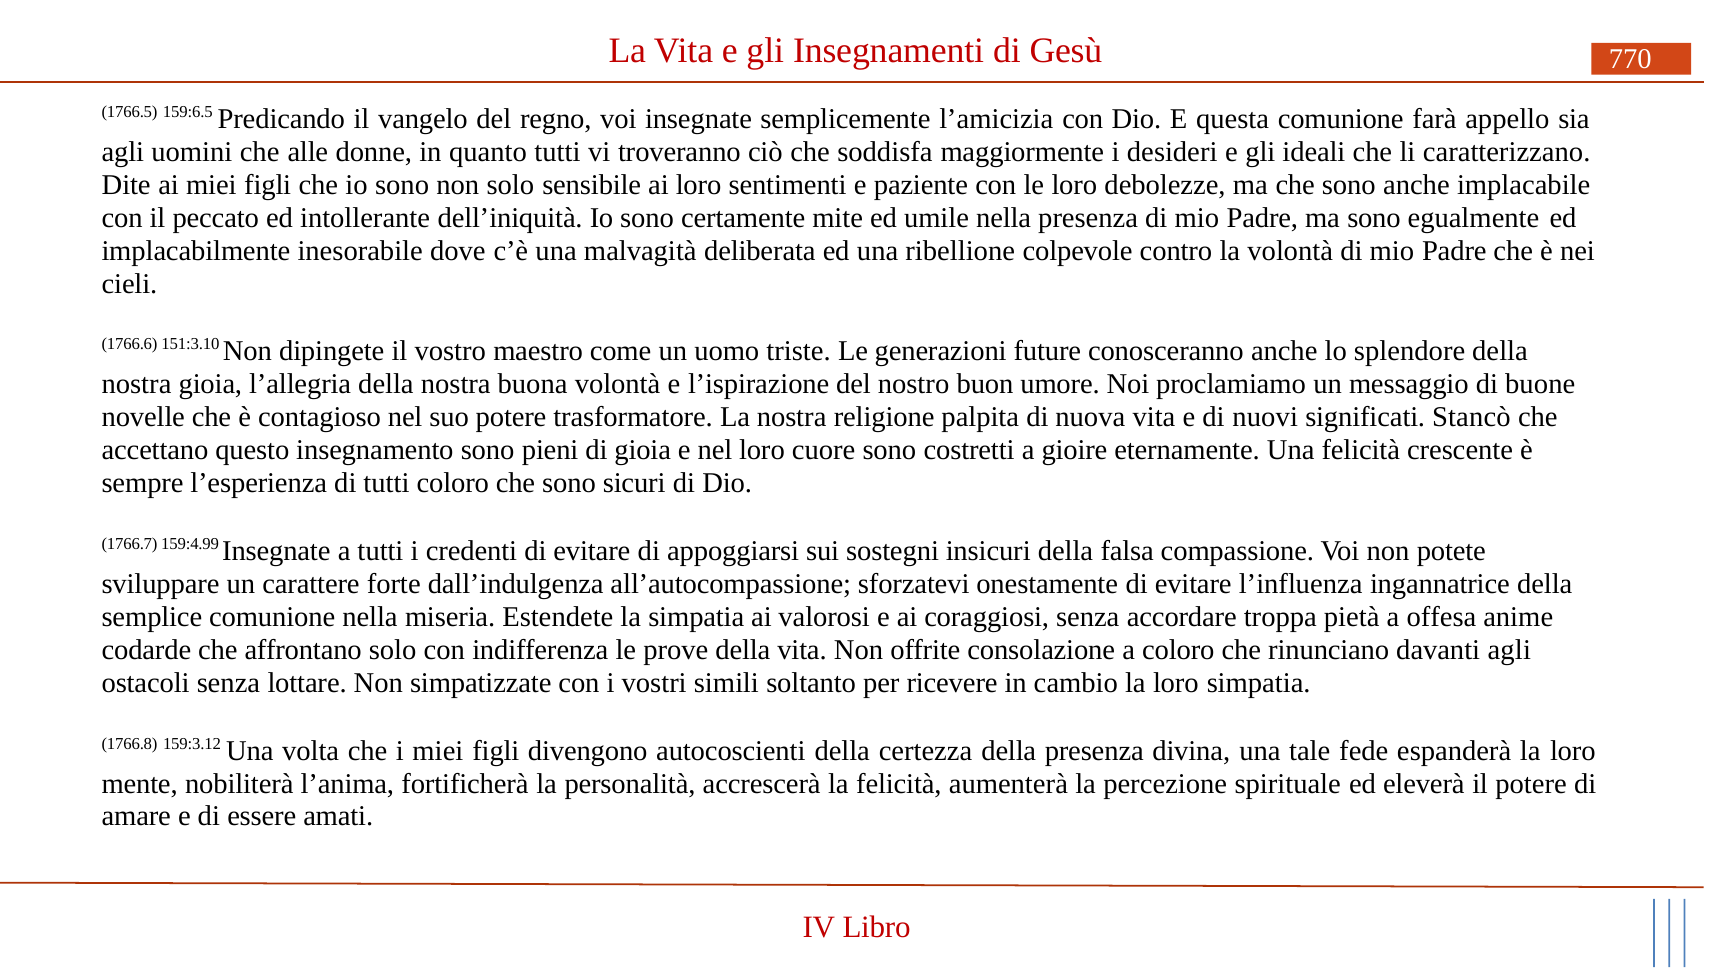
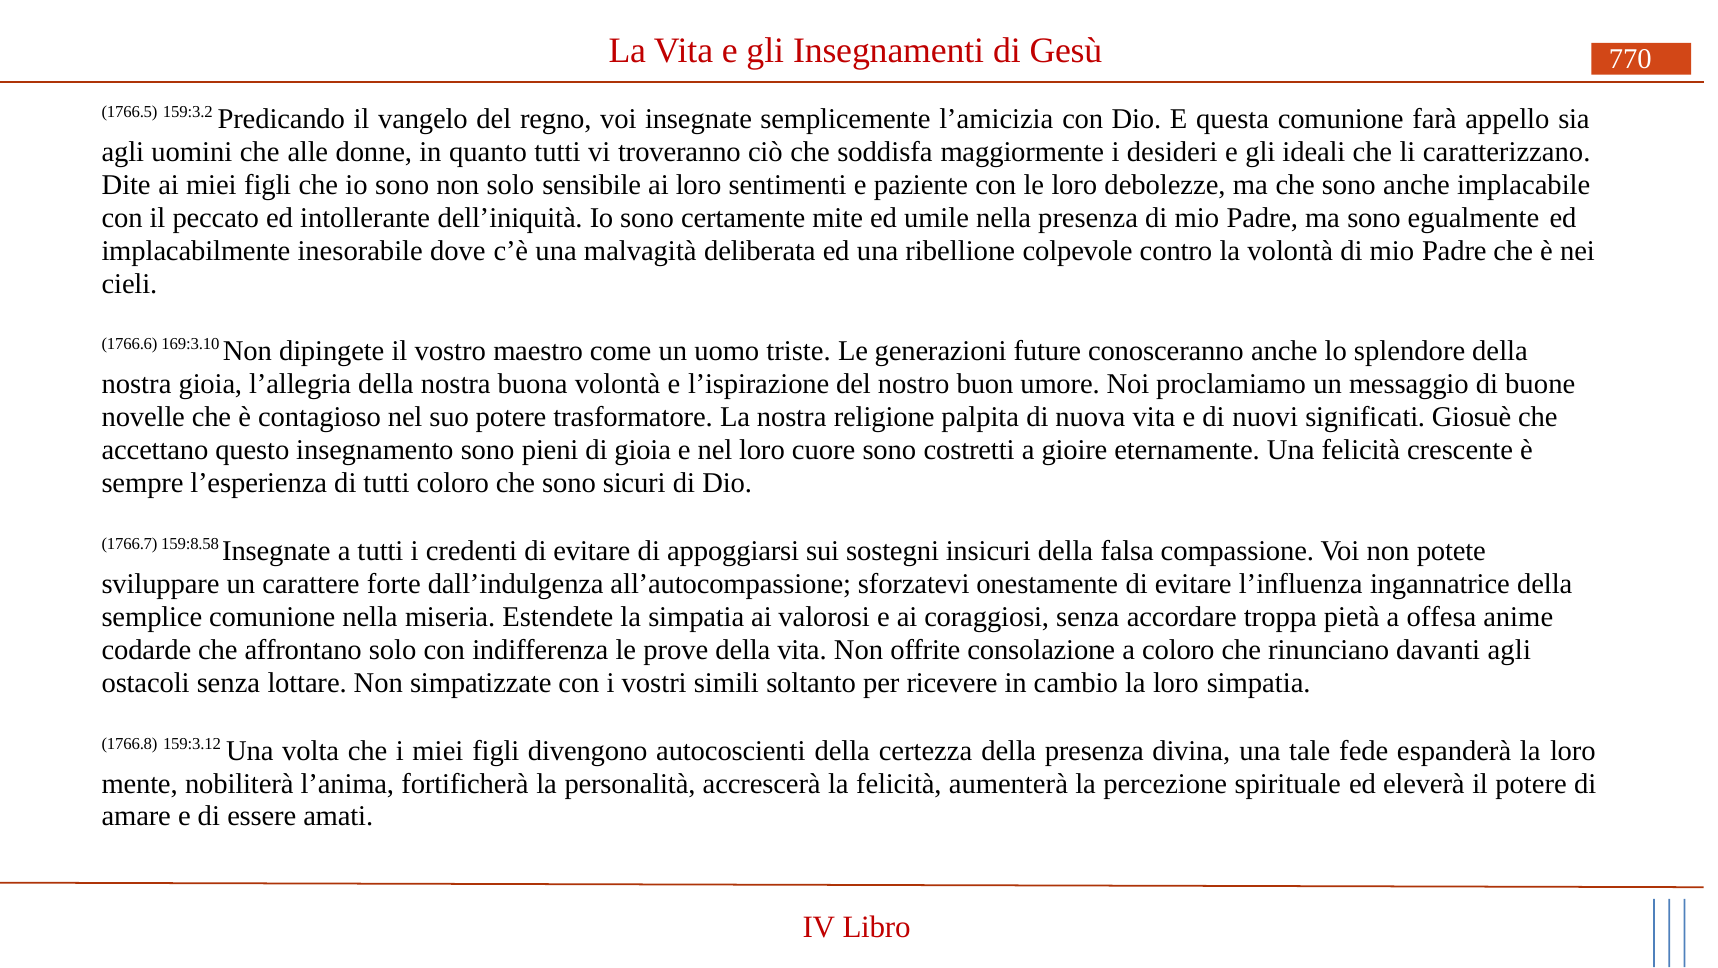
159:6.5: 159:6.5 -> 159:3.2 (188, 112)
151:3.10: 151:3.10 -> 169:3.10 (190, 344)
Stancò: Stancò -> Giosuè (1472, 417)
159:4.99: 159:4.99 -> 159:8.58 (190, 544)
